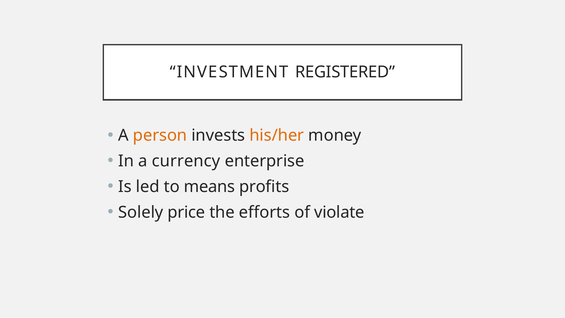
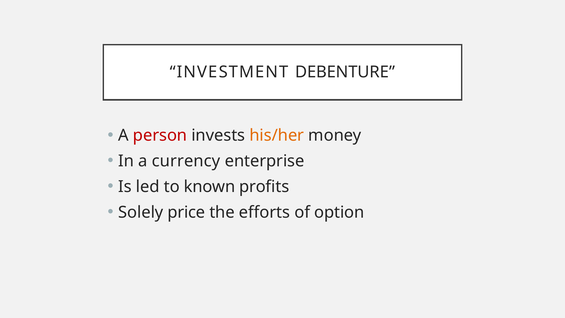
REGISTERED: REGISTERED -> DEBENTURE (345, 72)
person colour: orange -> red (160, 135)
means: means -> known (209, 187)
violate: violate -> option (339, 212)
